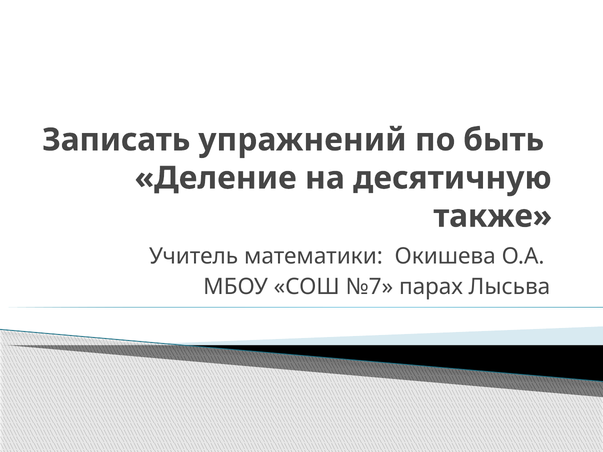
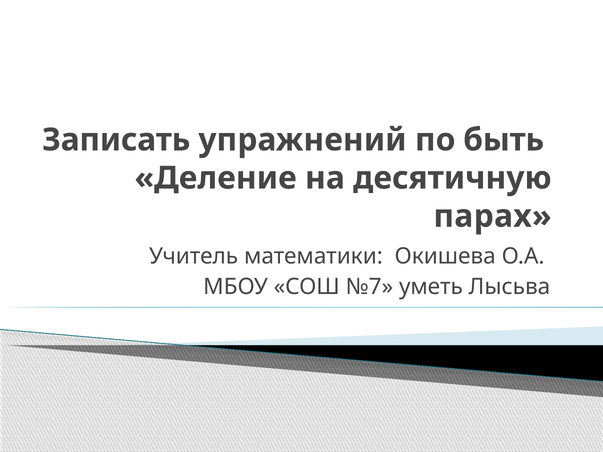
также: также -> парах (492, 216)
парах: парах -> уметь (431, 287)
